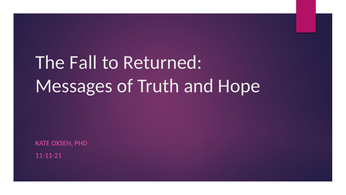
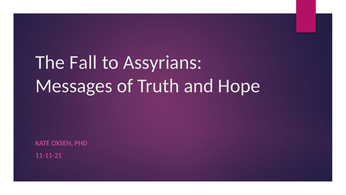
Returned: Returned -> Assyrians (163, 62)
